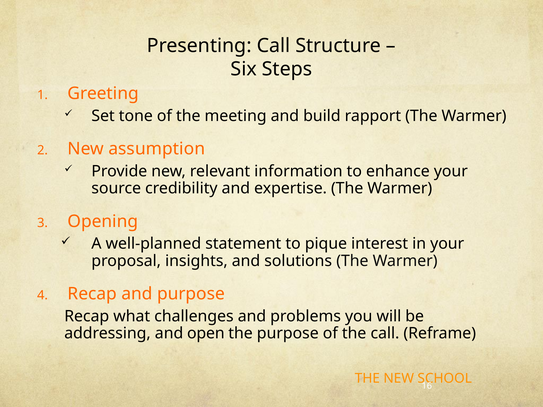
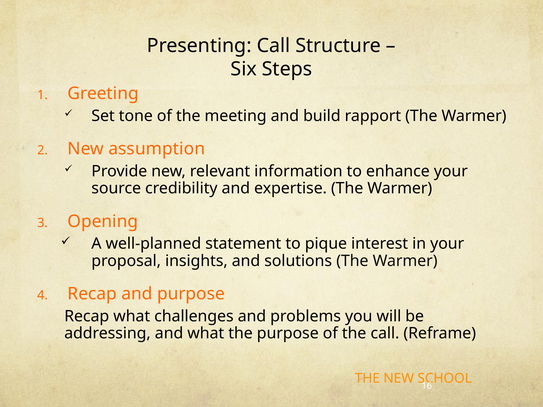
and open: open -> what (206, 334)
